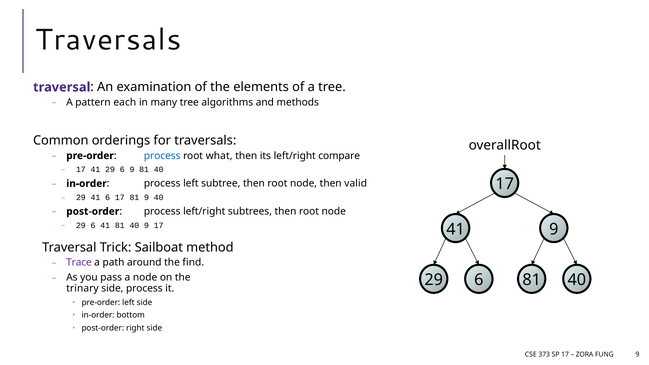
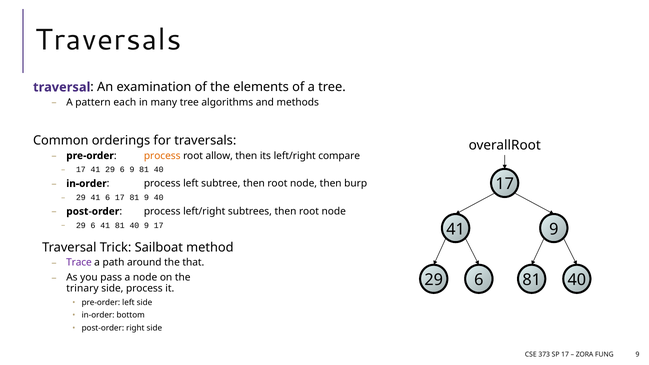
process colour: blue -> orange (162, 156)
what: what -> allow (219, 156)
valid: valid -> burp (356, 184)
find: find -> that (193, 263)
